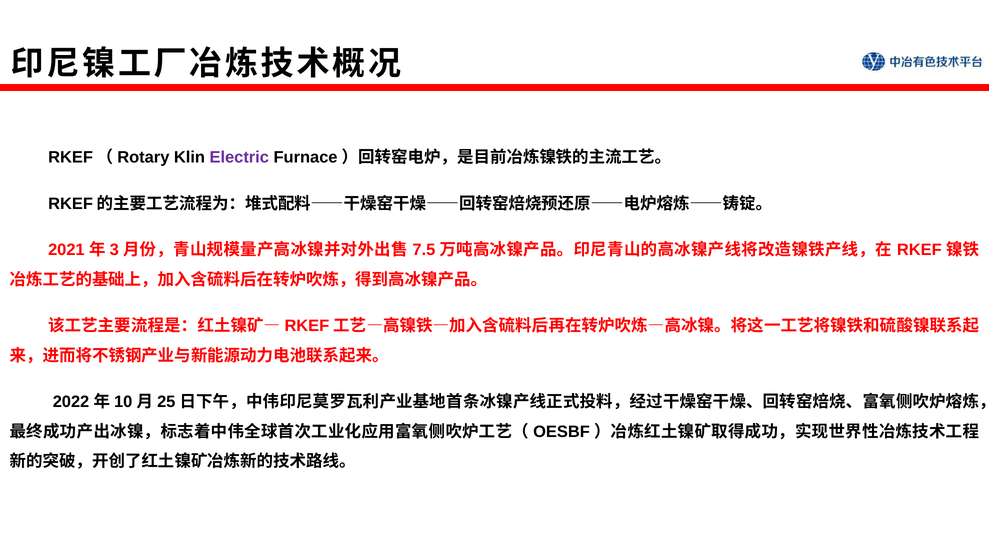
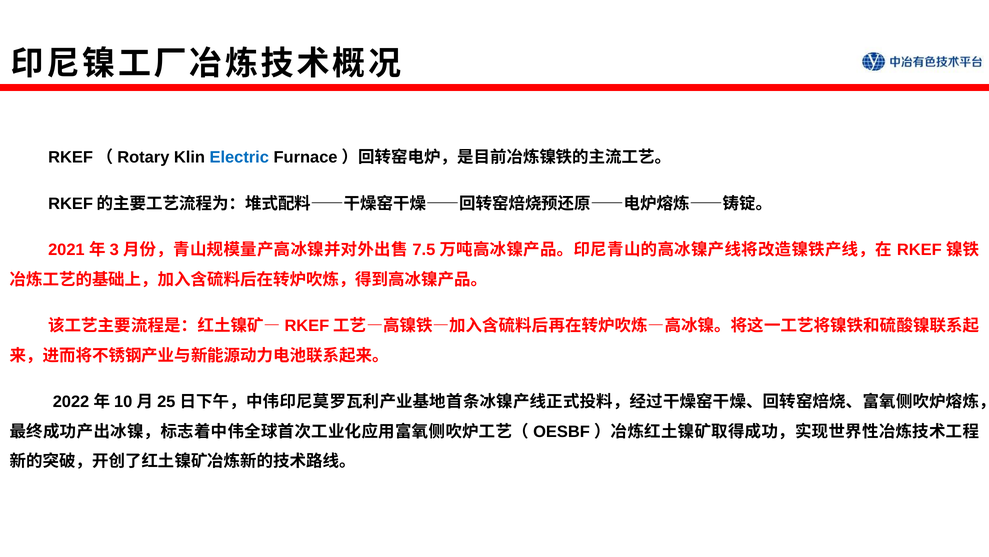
Electric colour: purple -> blue (239, 157)
